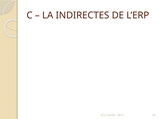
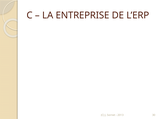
INDIRECTES: INDIRECTES -> ENTREPRISE (83, 15)
